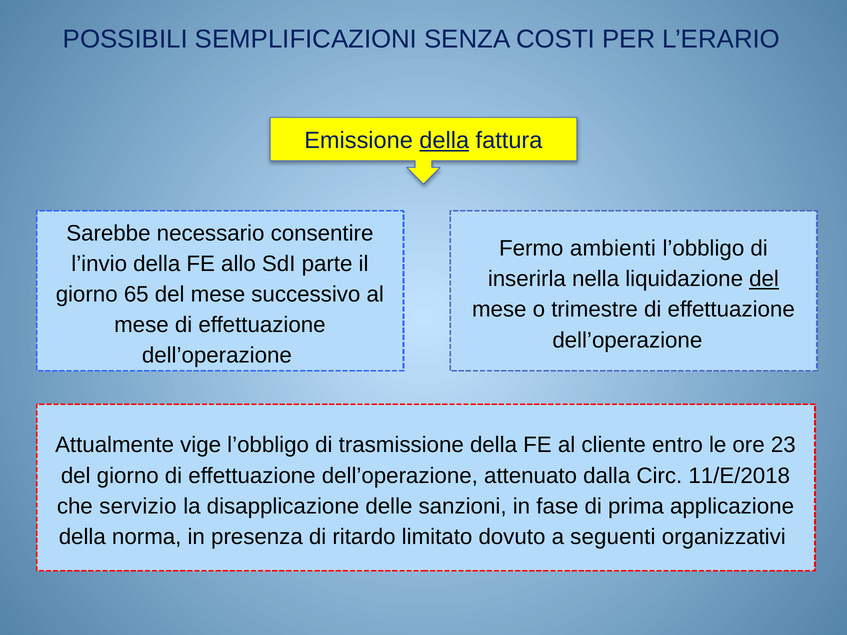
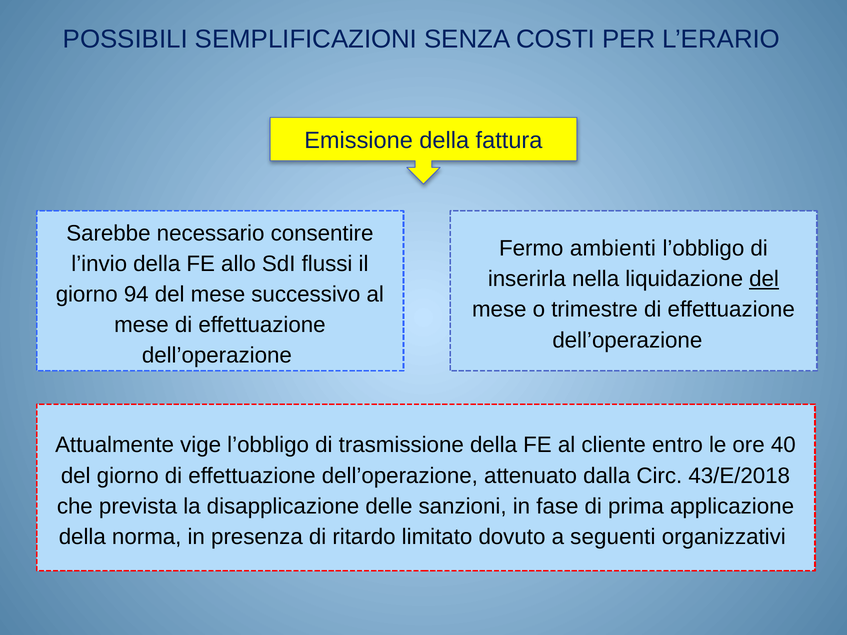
della underline: present -> none (444, 141)
parte: parte -> flussi (327, 264)
65: 65 -> 94 (136, 294)
23: 23 -> 40 (783, 445)
11/E/2018: 11/E/2018 -> 43/E/2018 (739, 476)
servizio: servizio -> prevista (138, 506)
